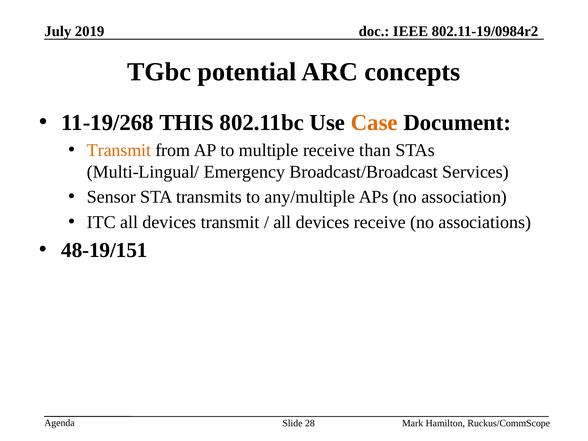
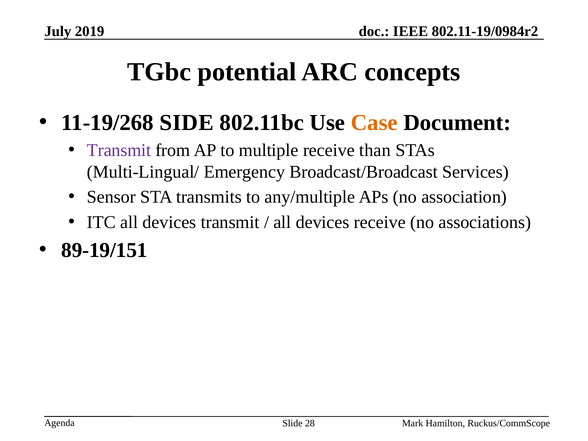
THIS: THIS -> SIDE (187, 123)
Transmit colour: orange -> purple (119, 150)
48-19/151: 48-19/151 -> 89-19/151 (104, 250)
